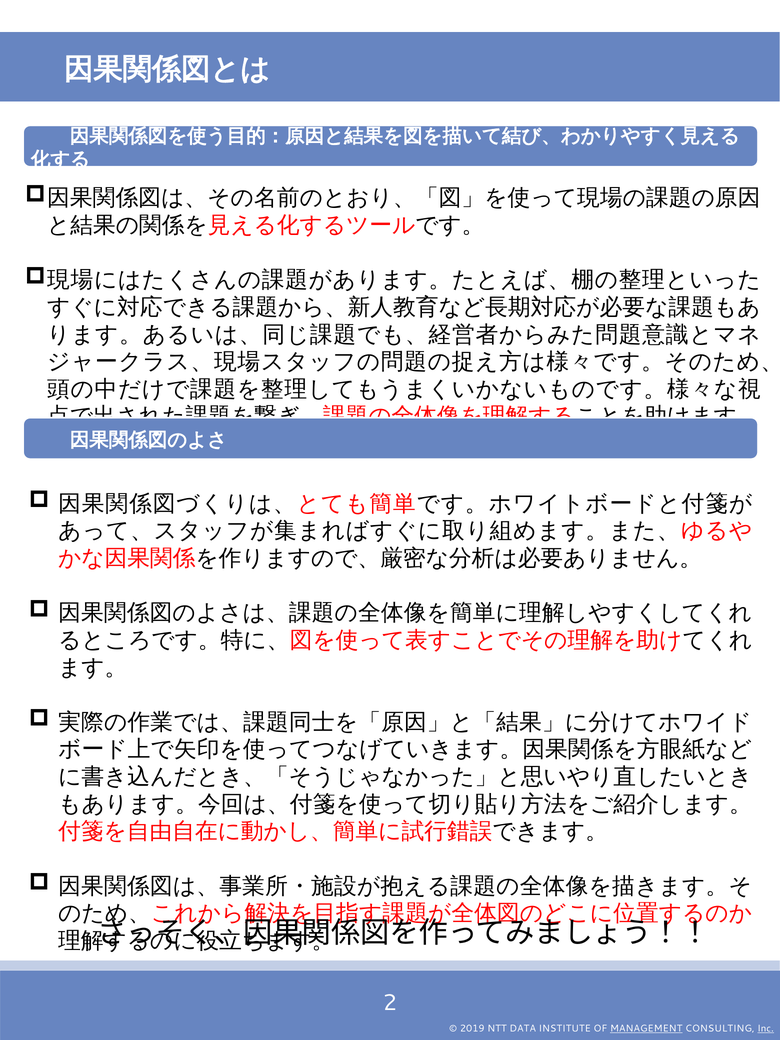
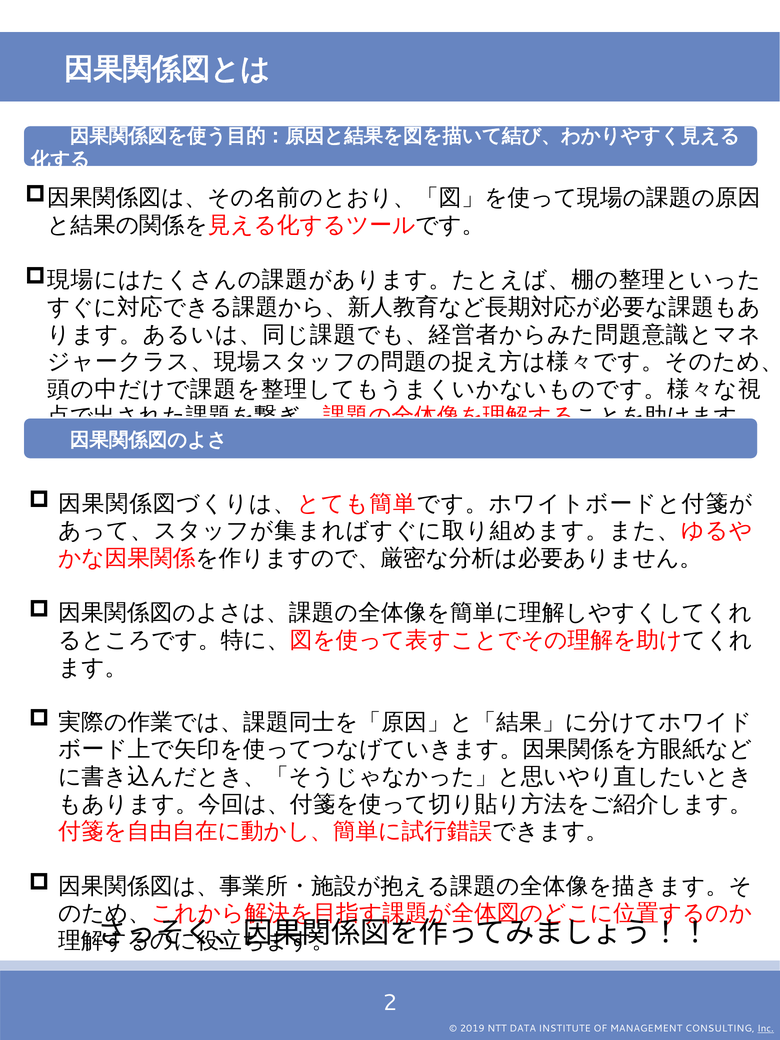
MANAGEMENT underline: present -> none (646, 1028)
